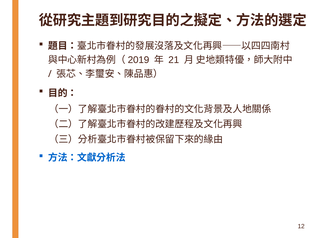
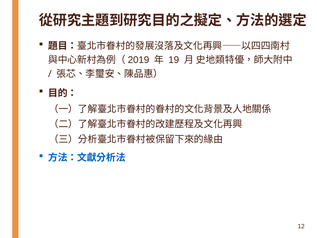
21: 21 -> 19 (174, 60)
